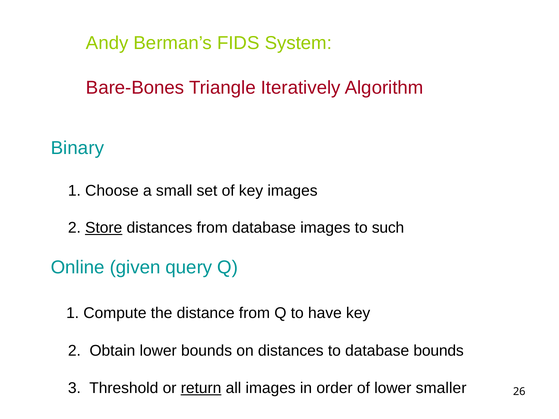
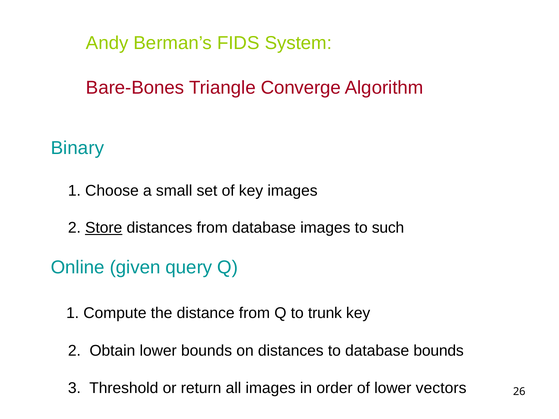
Iteratively: Iteratively -> Converge (301, 88)
have: have -> trunk (325, 313)
return underline: present -> none (201, 388)
smaller: smaller -> vectors (441, 388)
